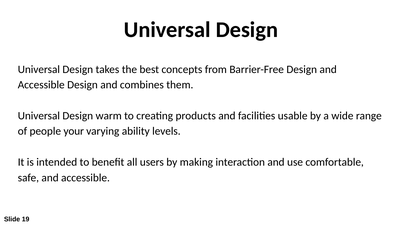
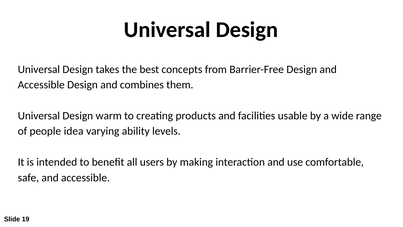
your: your -> idea (74, 131)
